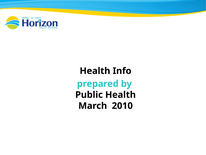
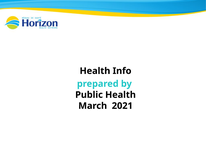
2010: 2010 -> 2021 (122, 105)
